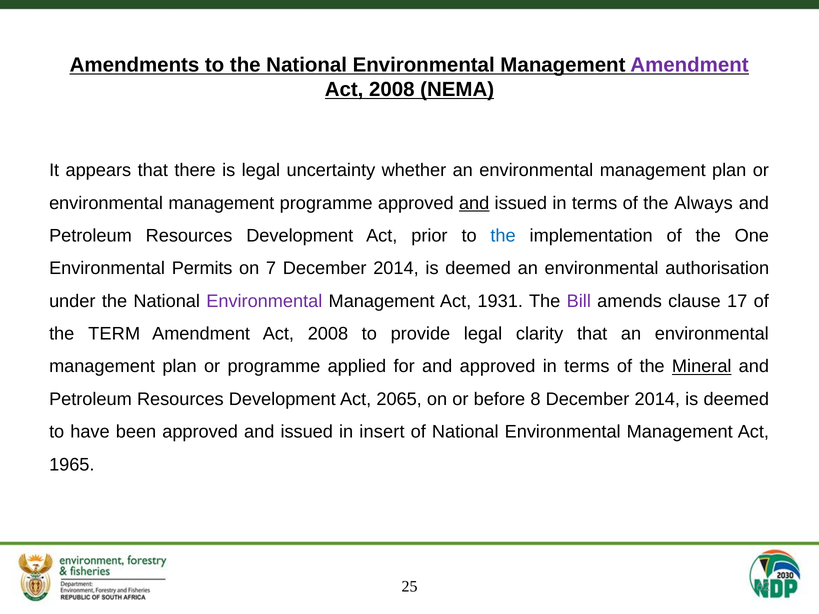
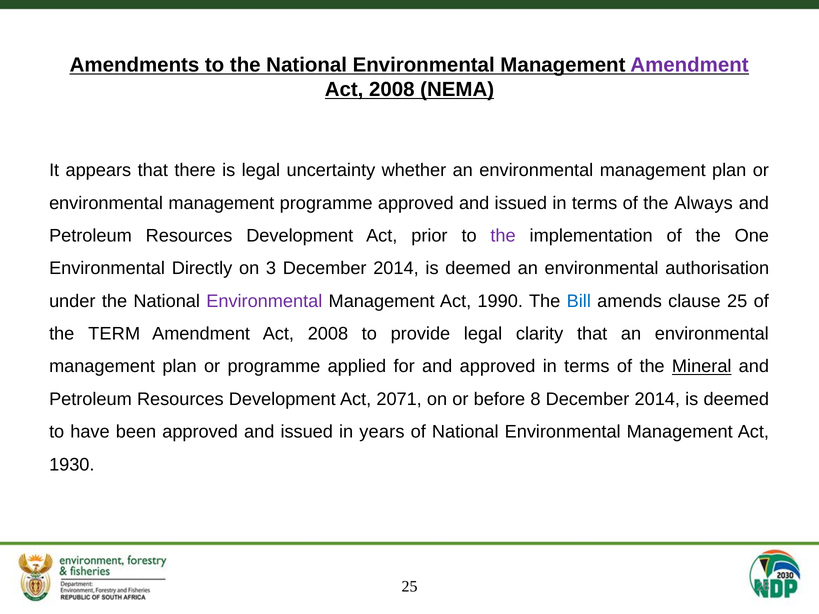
and underline: present -> none (474, 203)
the colour: blue -> purple (503, 236)
Permits: Permits -> Directly (202, 269)
7: 7 -> 3 (271, 269)
1931: 1931 -> 1990 (500, 301)
Bill colour: purple -> blue (579, 301)
clause 17: 17 -> 25 (737, 301)
2065: 2065 -> 2071 (399, 399)
insert: insert -> years (382, 432)
1965: 1965 -> 1930 (72, 465)
62: 62 -> 28 (763, 586)
